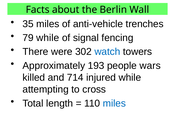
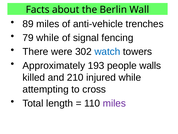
35: 35 -> 89 (28, 24)
wars: wars -> walls (150, 65)
714: 714 -> 210 (75, 77)
miles colour: blue -> purple (114, 103)
